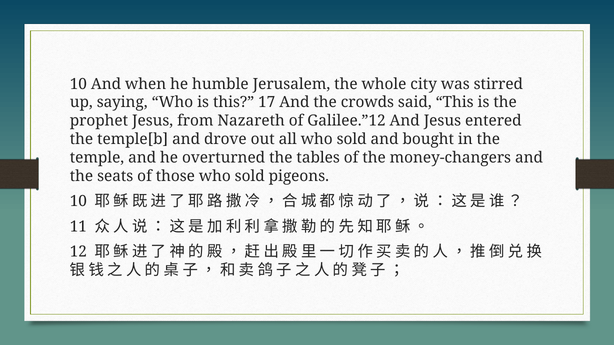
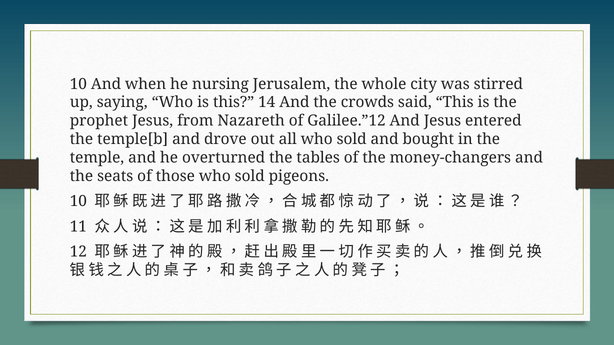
humble: humble -> nursing (220, 84)
17: 17 -> 14 (267, 103)
